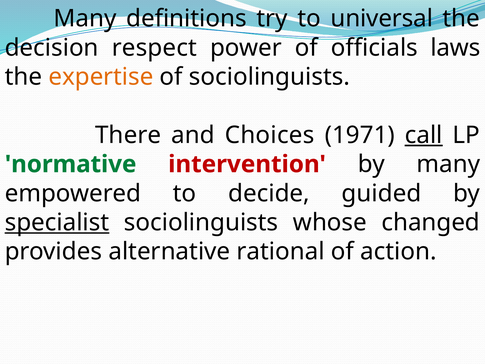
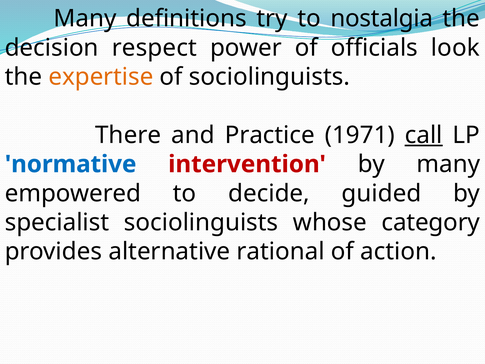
universal: universal -> nostalgia (382, 19)
laws: laws -> look (455, 48)
Choices: Choices -> Practice (270, 135)
normative colour: green -> blue (71, 164)
specialist underline: present -> none (57, 222)
changed: changed -> category (431, 222)
